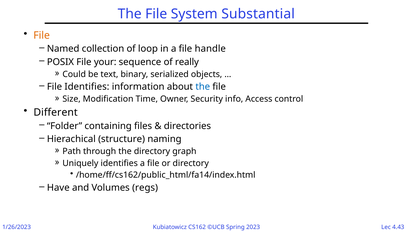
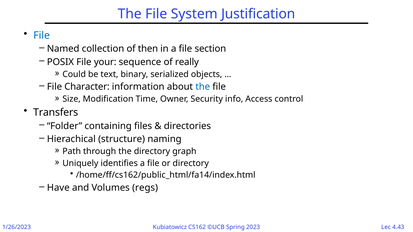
Substantial: Substantial -> Justification (258, 14)
File colour: orange -> blue (42, 35)
loop: loop -> then (148, 49)
handle: handle -> section (210, 49)
File Identifies: Identifies -> Character (87, 87)
Different: Different -> Transfers (56, 113)
